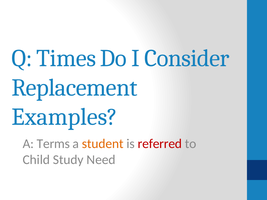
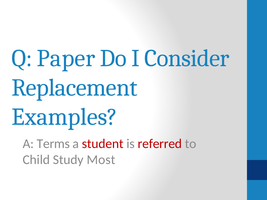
Times: Times -> Paper (66, 58)
student colour: orange -> red (103, 144)
Need: Need -> Most (101, 160)
